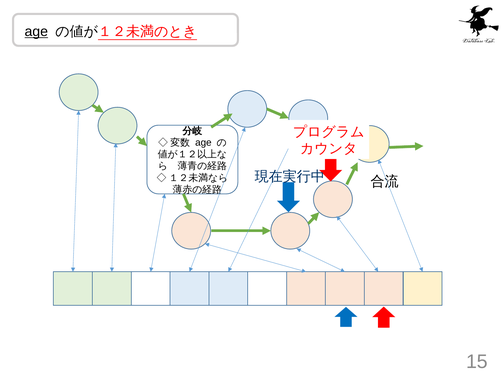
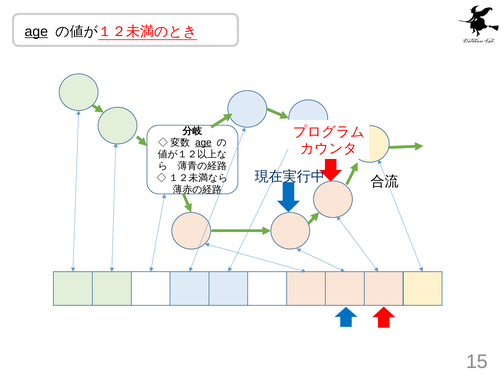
age underline: none -> present (203, 143)
